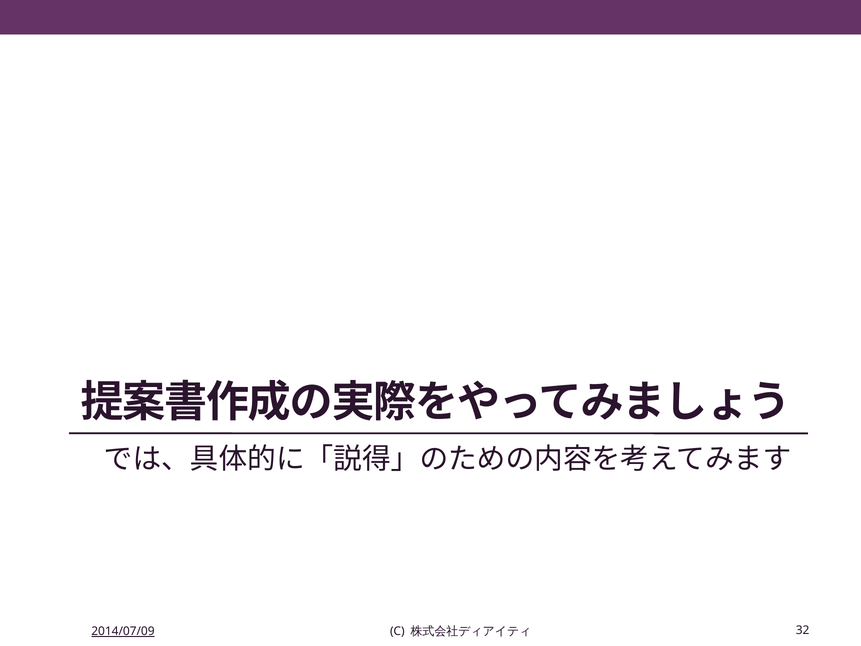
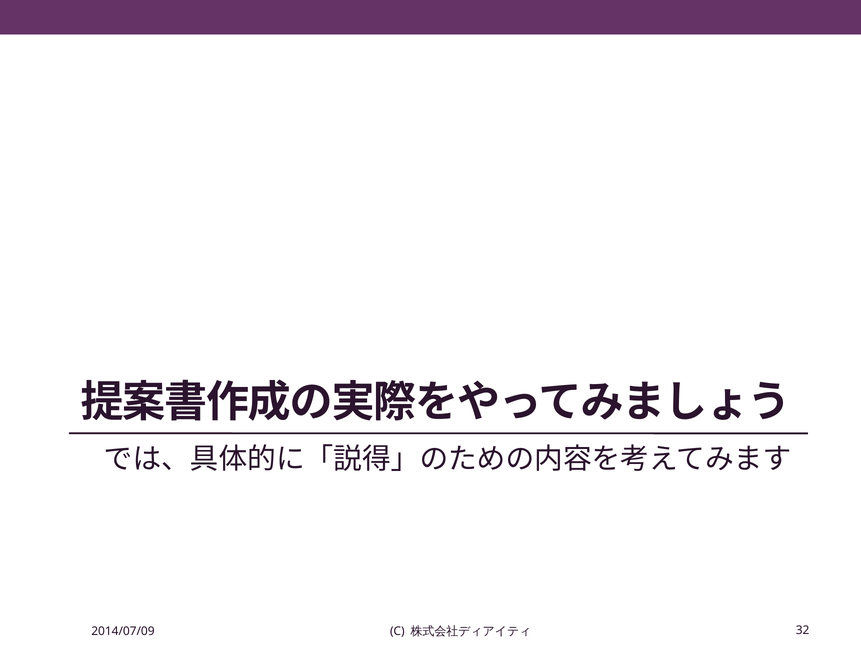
2014/07/09 underline: present -> none (123, 631)
